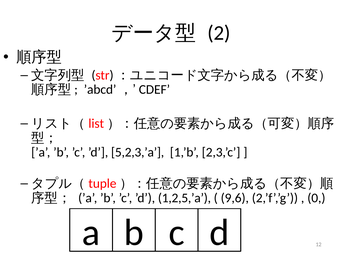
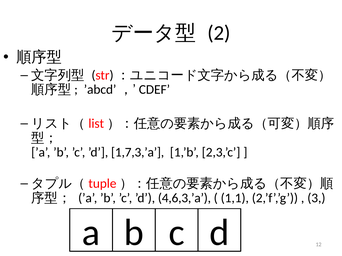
5,2,3,’a: 5,2,3,’a -> 1,7,3,’a (138, 153)
1,2,5,’a: 1,2,5,’a -> 4,6,3,’a (184, 198)
9,6: 9,6 -> 1,1 (235, 198)
0: 0 -> 3 (316, 198)
